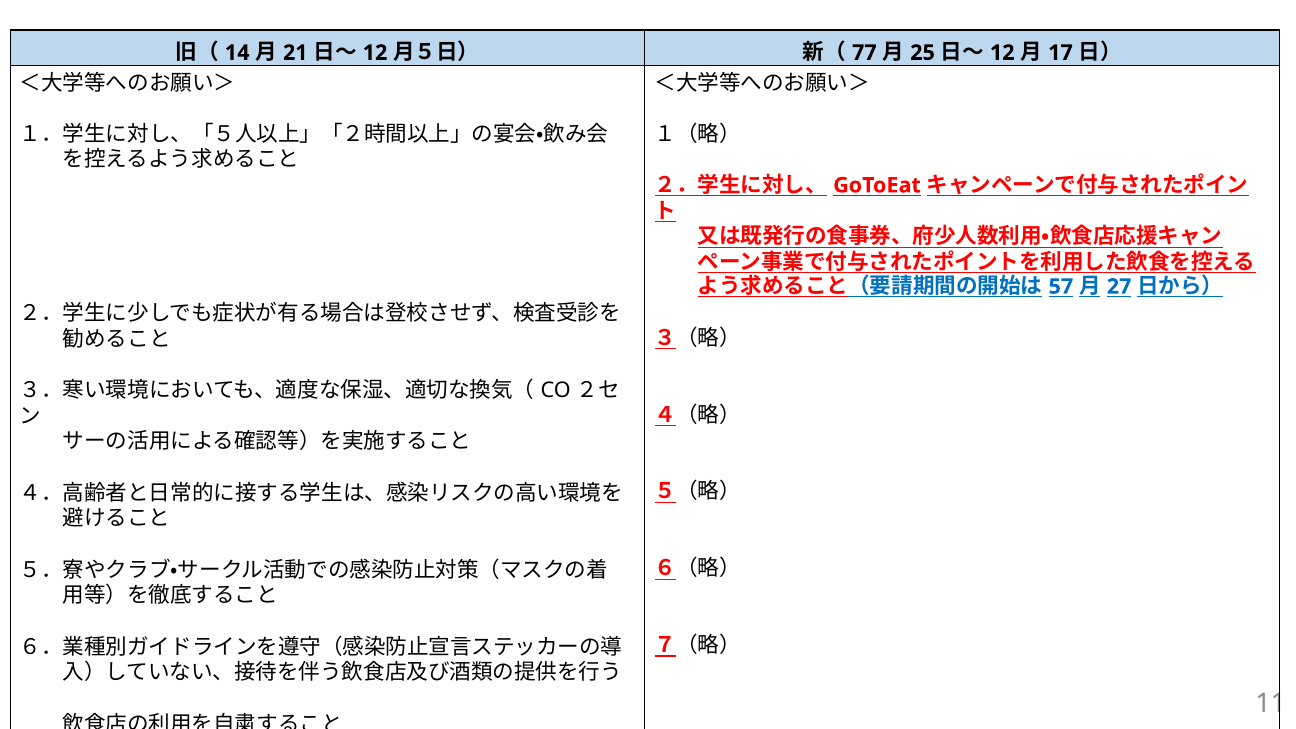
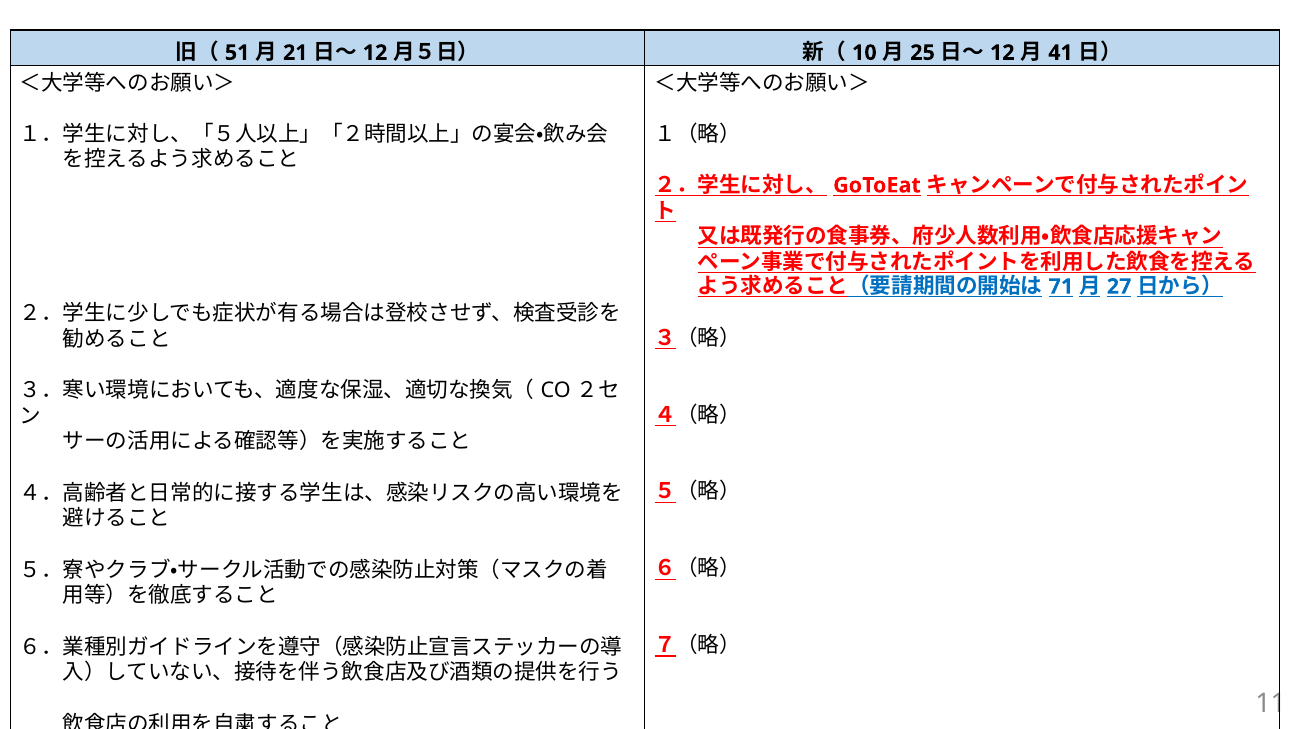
14: 14 -> 51 (237, 53)
77: 77 -> 10 (864, 53)
17: 17 -> 41 (1061, 53)
57: 57 -> 71 (1061, 287)
